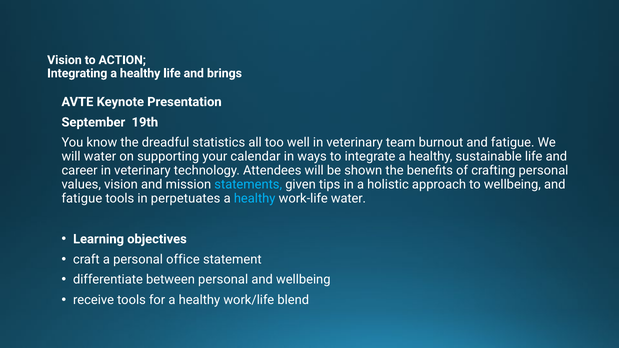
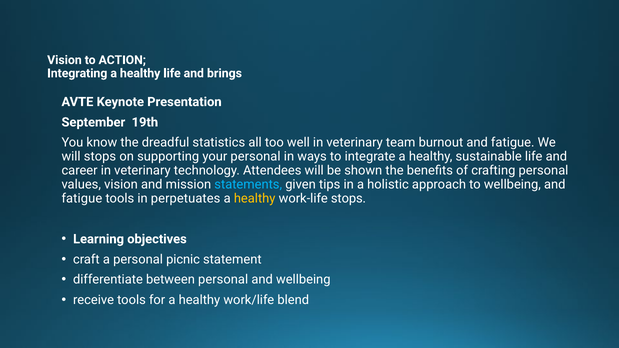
will water: water -> stops (100, 157)
your calendar: calendar -> personal (256, 157)
healthy colour: light blue -> yellow (255, 198)
work-life water: water -> stops (348, 198)
office: office -> picnic (183, 260)
